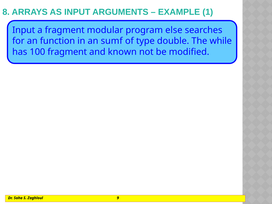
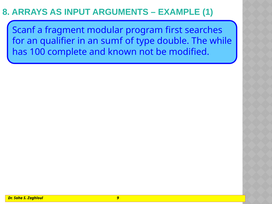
Input: Input -> Scanf (24, 30)
else: else -> first (174, 30)
function: function -> qualifier (57, 41)
100 fragment: fragment -> complete (67, 52)
